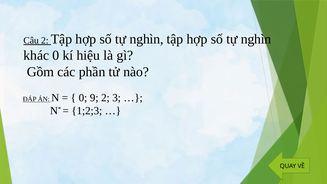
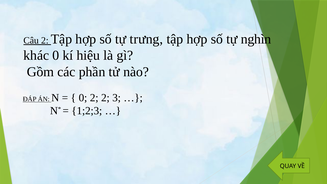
nghìn: nghìn -> trưng (146, 39)
0 9: 9 -> 2 (94, 98)
